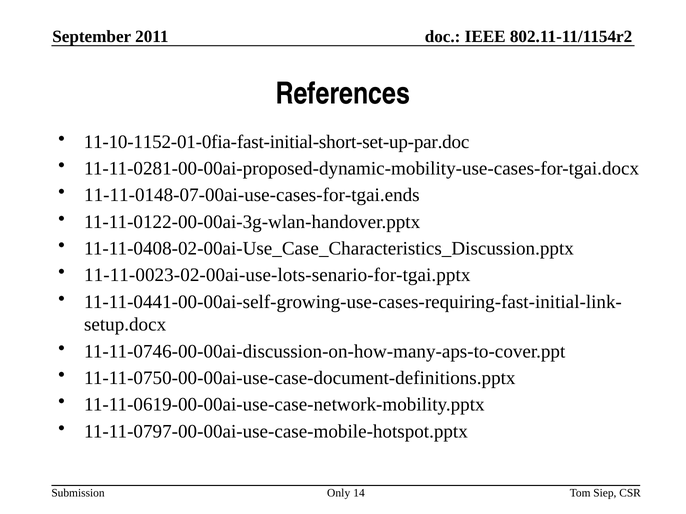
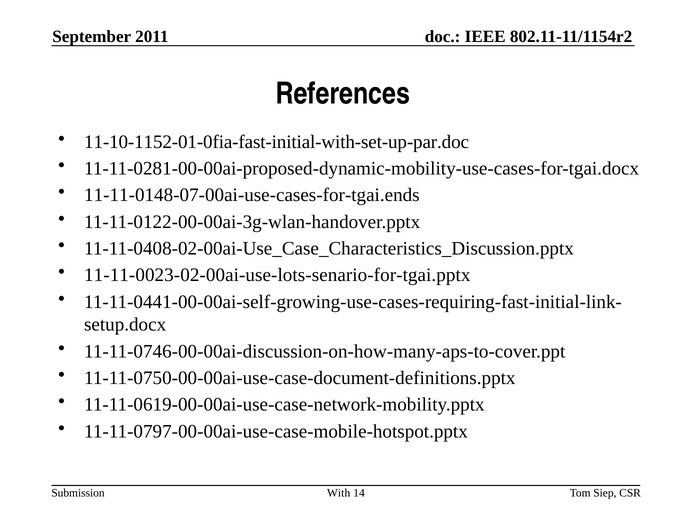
11-10-1152-01-0fia-fast-initial-short-set-up-par.doc: 11-10-1152-01-0fia-fast-initial-short-set-up-par.doc -> 11-10-1152-01-0fia-fast-initial-with-set-up-par.doc (277, 142)
Only: Only -> With (339, 493)
